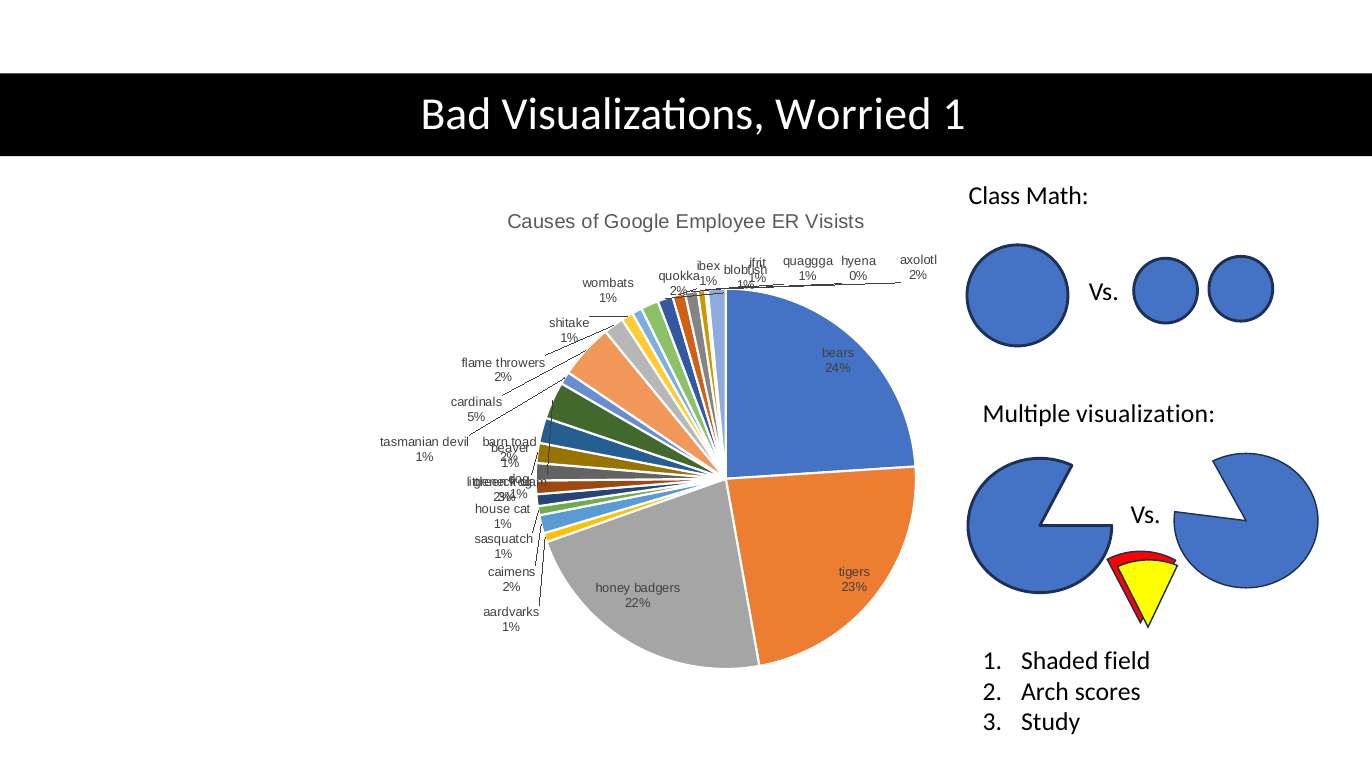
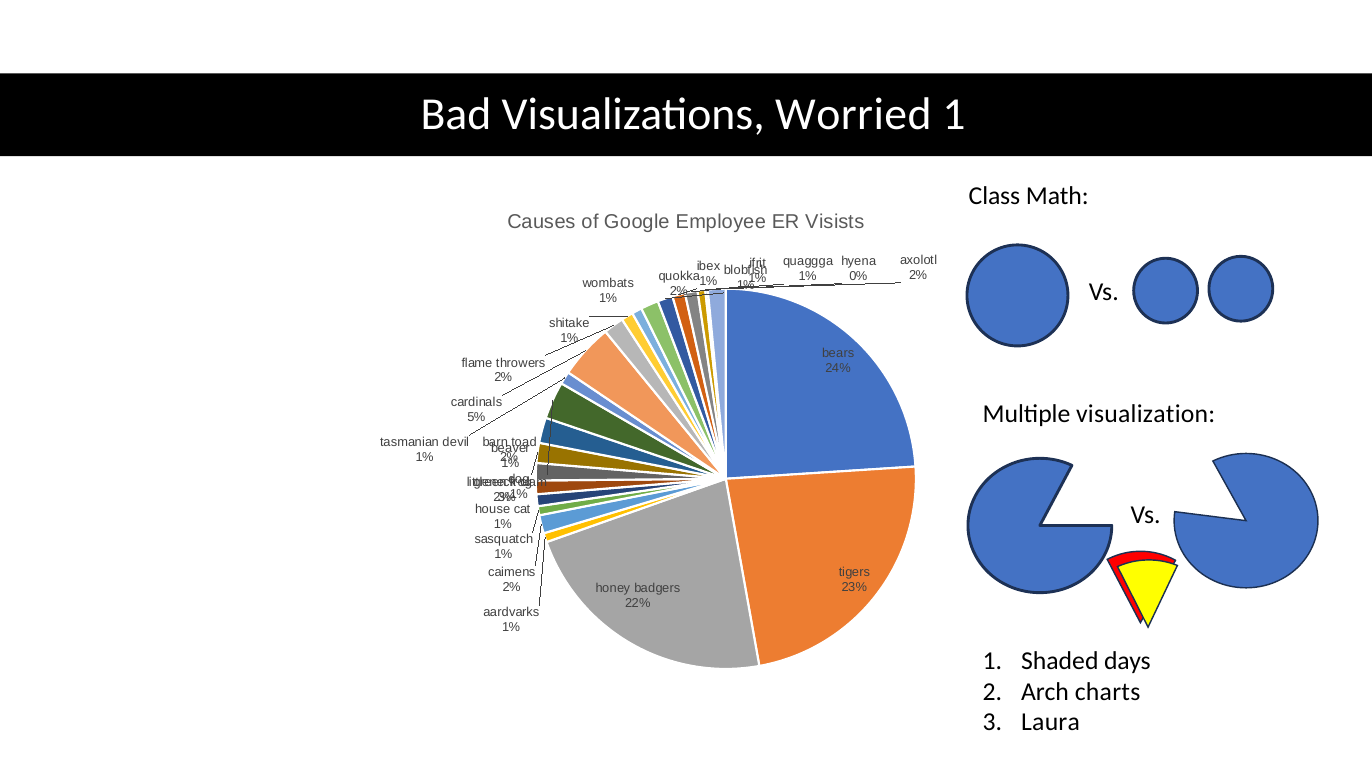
field: field -> days (1127, 660)
scores: scores -> charts (1108, 691)
Study: Study -> Laura (1051, 722)
